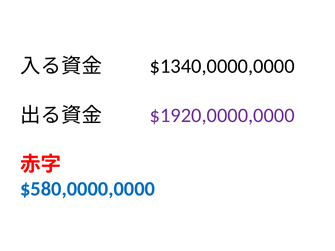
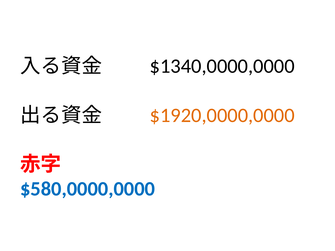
$1920,0000,0000 colour: purple -> orange (222, 115)
